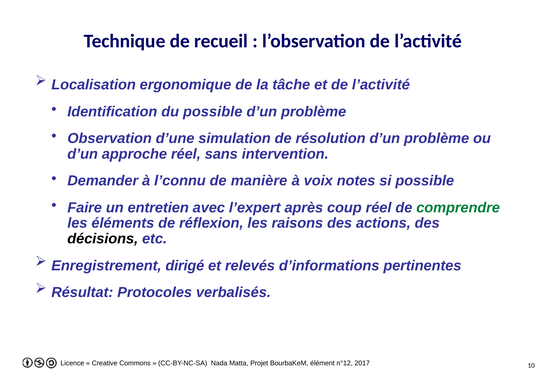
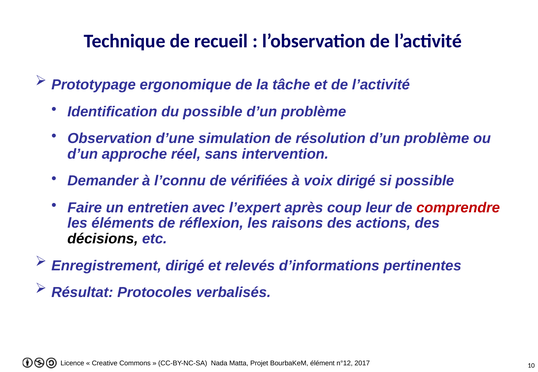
Localisation: Localisation -> Prototypage (94, 85)
manière: manière -> vérifiées (259, 181)
voix notes: notes -> dirigé (356, 181)
coup réel: réel -> leur (379, 208)
comprendre colour: green -> red (458, 208)
